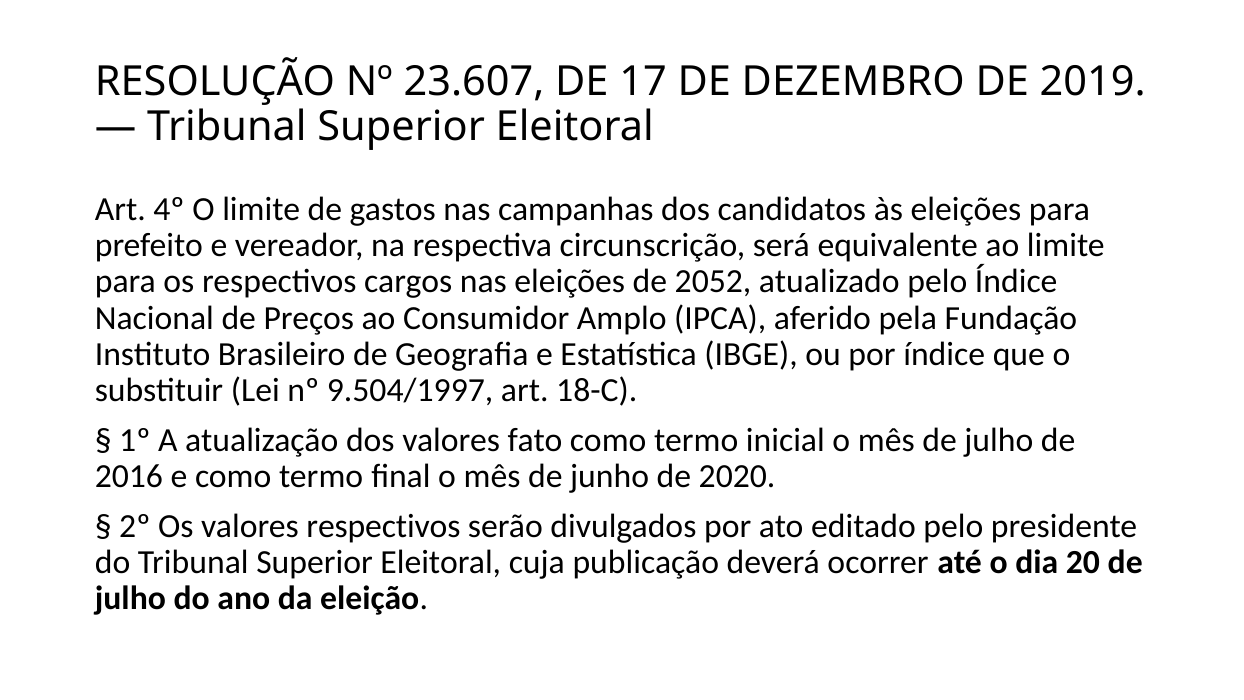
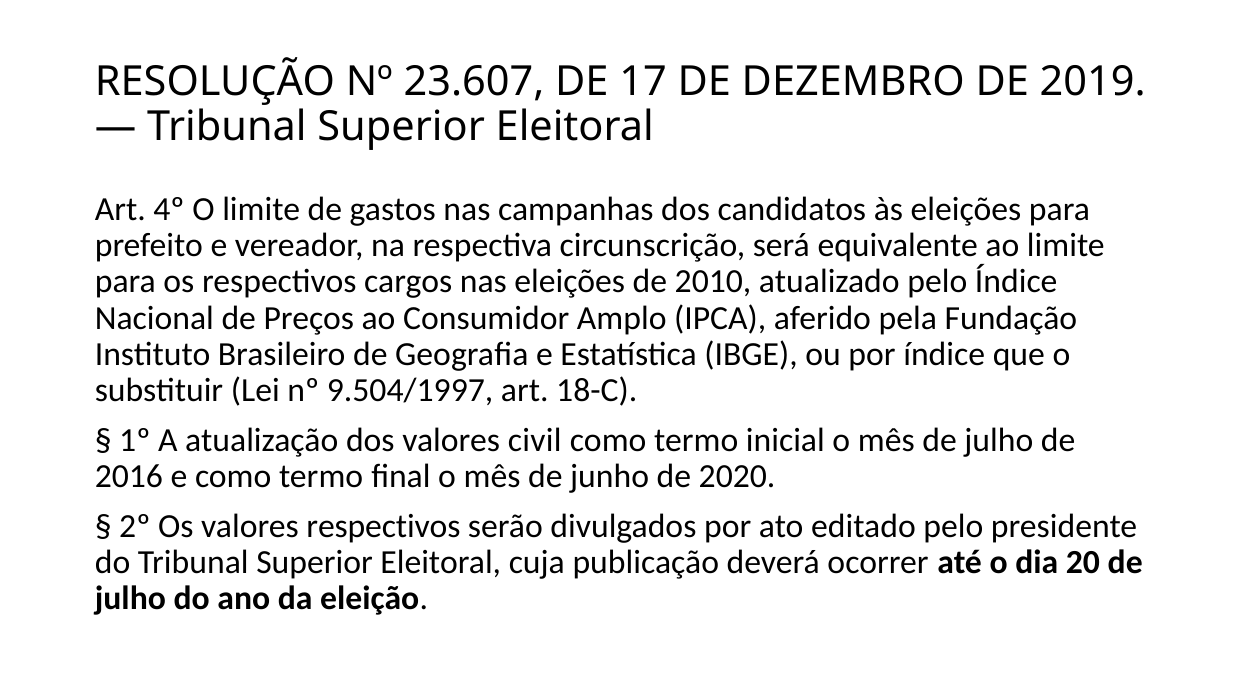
2052: 2052 -> 2010 (713, 282)
fato: fato -> civil (535, 440)
